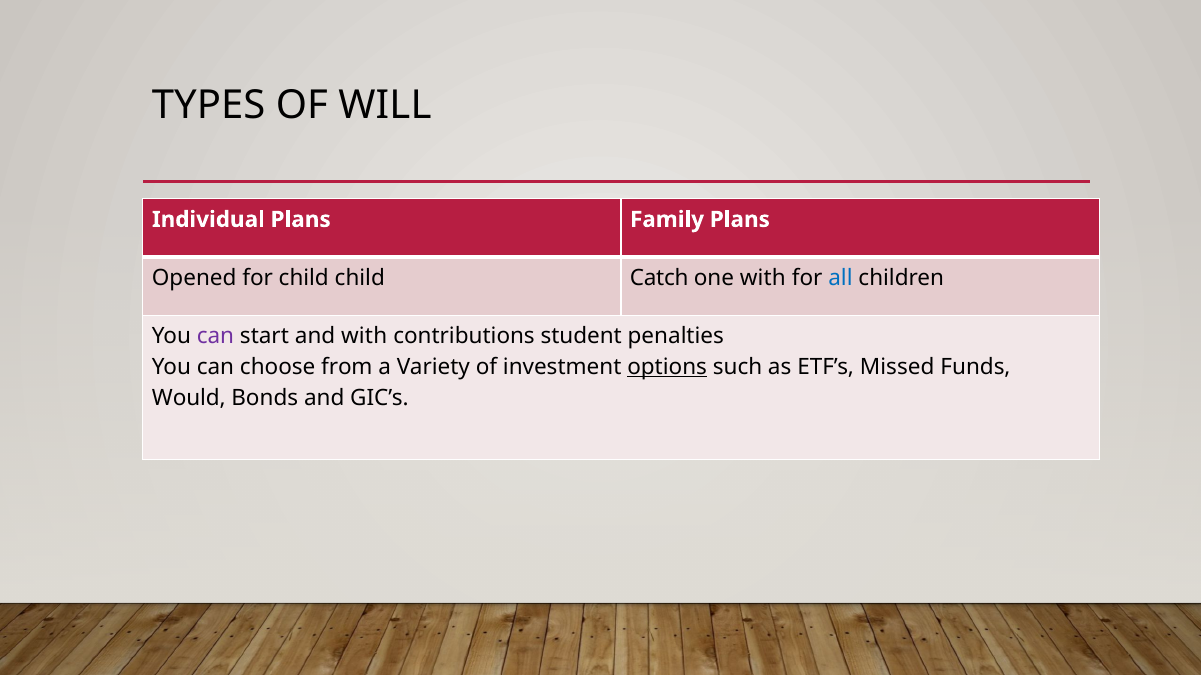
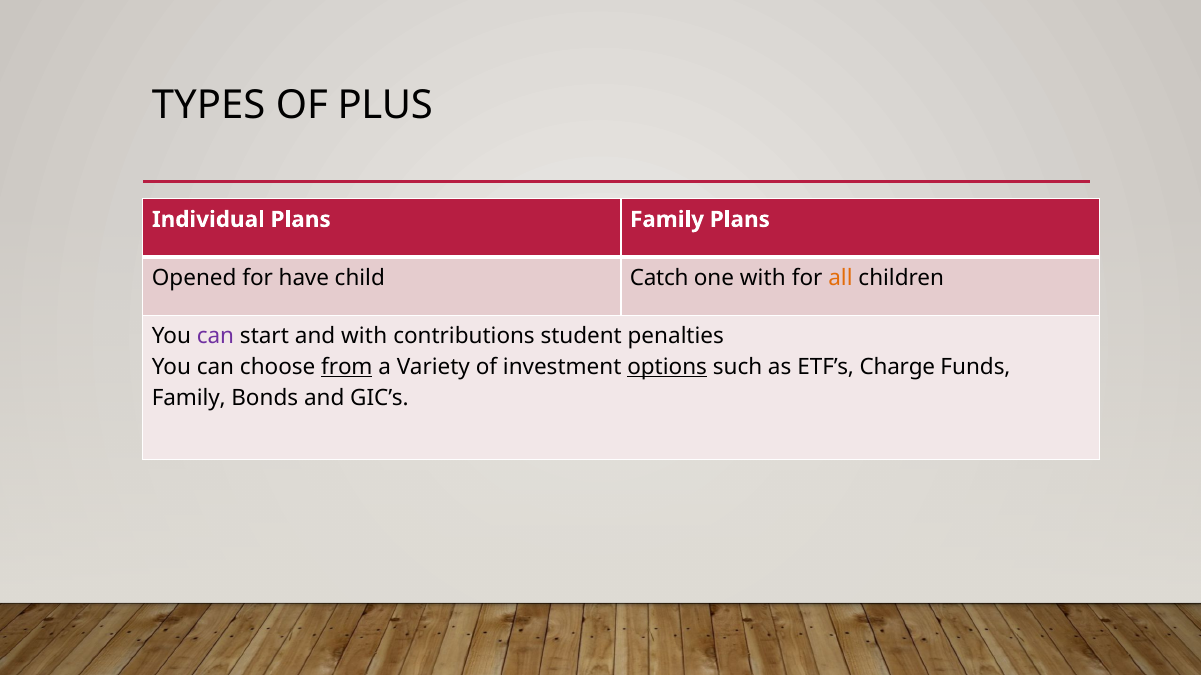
WILL: WILL -> PLUS (385, 105)
for child: child -> have (304, 278)
all colour: blue -> orange (840, 278)
from underline: none -> present (347, 367)
Missed: Missed -> Charge (897, 367)
Would: Would -> Family (189, 398)
